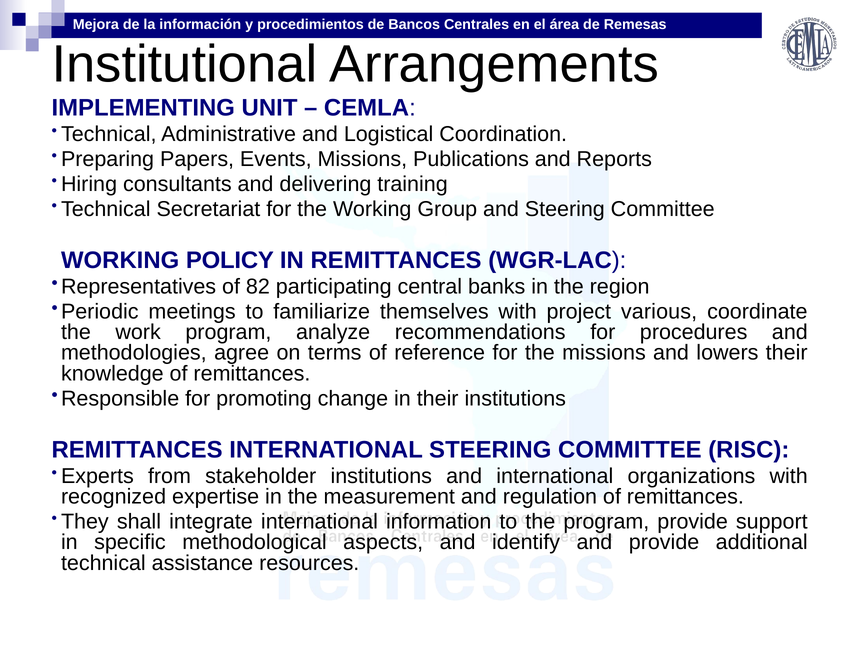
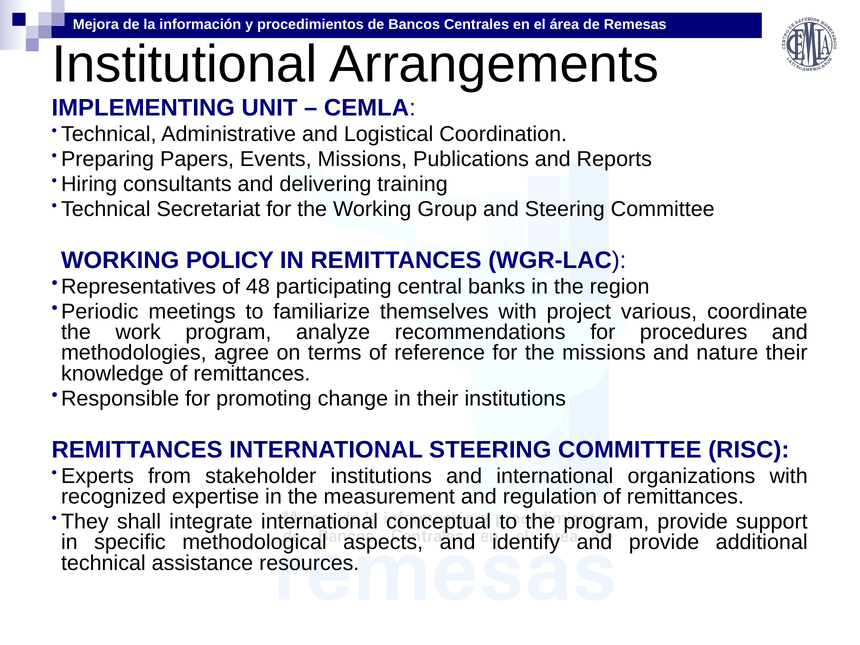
82: 82 -> 48 (258, 287)
lowers: lowers -> nature (727, 353)
information: information -> conceptual (439, 522)
